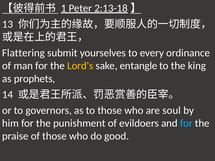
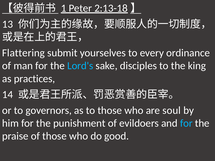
Lord's colour: yellow -> light blue (80, 66)
entangle: entangle -> disciples (138, 66)
prophets: prophets -> practices (34, 79)
